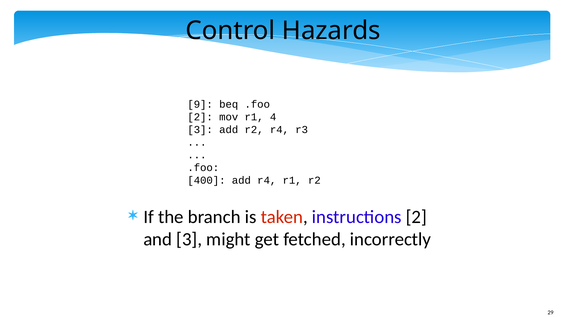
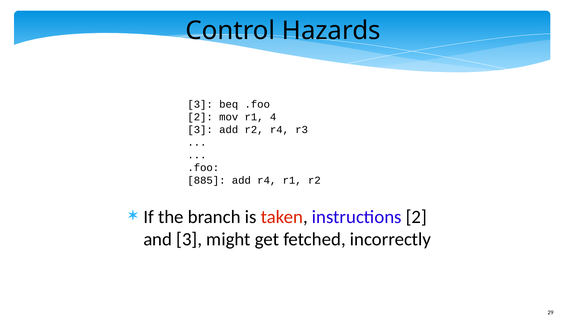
9: 9 -> 3 (200, 104)
400: 400 -> 885 (206, 180)
